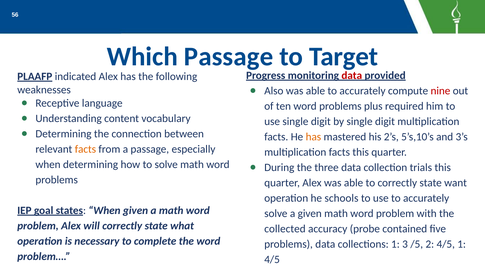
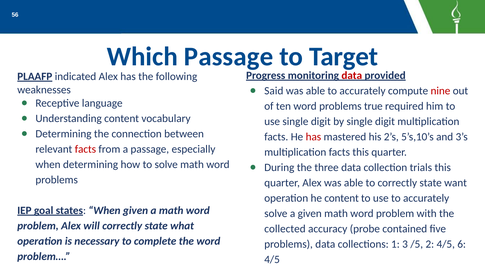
Also: Also -> Said (274, 91)
plus: plus -> true (373, 106)
has colour: orange -> red (313, 137)
facts colour: orange -> red (85, 149)
he schools: schools -> content (342, 198)
4/5 1: 1 -> 6 (462, 244)
